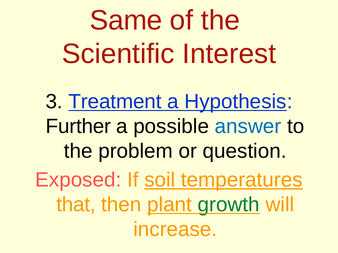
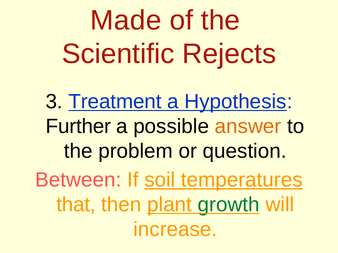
Same: Same -> Made (126, 20)
Interest: Interest -> Rejects (229, 54)
answer colour: blue -> orange (248, 127)
Exposed: Exposed -> Between (78, 180)
